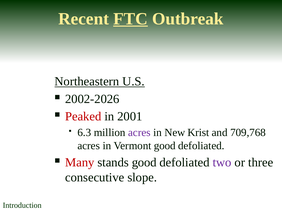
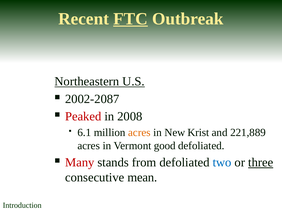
2002-2026: 2002-2026 -> 2002-2087 (92, 99)
2001: 2001 -> 2008 (130, 117)
6.3: 6.3 -> 6.1 (84, 133)
acres colour: purple -> orange (139, 133)
709,768: 709,768 -> 221,889 (248, 133)
stands good: good -> from (144, 163)
two colour: purple -> blue (222, 163)
three underline: none -> present (261, 163)
slope: slope -> mean (142, 178)
